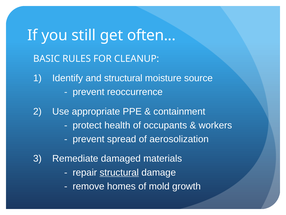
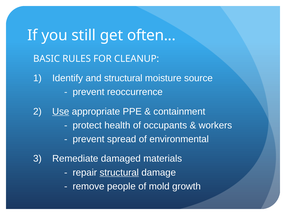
Use underline: none -> present (61, 111)
aerosolization: aerosolization -> environmental (179, 139)
homes: homes -> people (121, 186)
